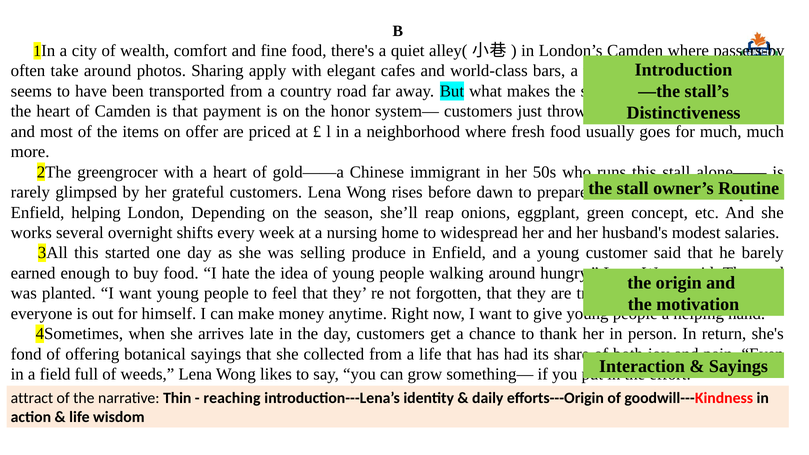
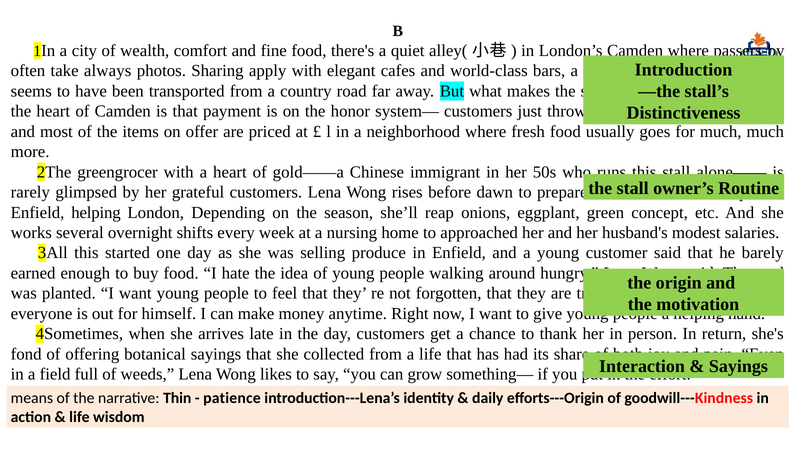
take around: around -> always (108, 71)
widespread: widespread -> approached (479, 233)
attract: attract -> means (32, 398)
reaching: reaching -> patience (232, 398)
